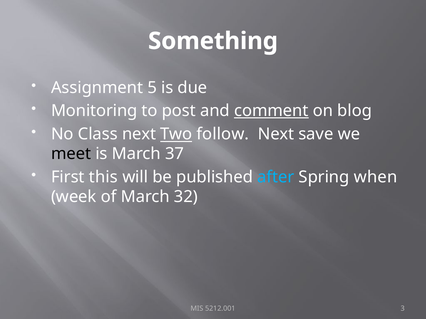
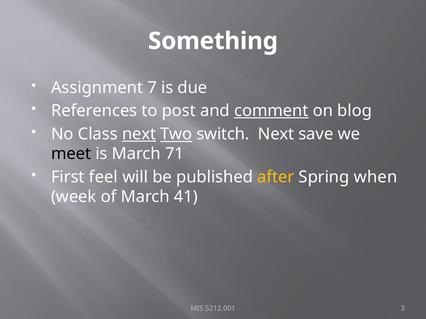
5: 5 -> 7 (152, 88)
Monitoring: Monitoring -> References (94, 111)
next underline: none -> present (139, 134)
follow: follow -> switch (223, 134)
37: 37 -> 71 (175, 154)
this: this -> feel (103, 177)
after colour: light blue -> yellow (276, 177)
32: 32 -> 41 (186, 197)
